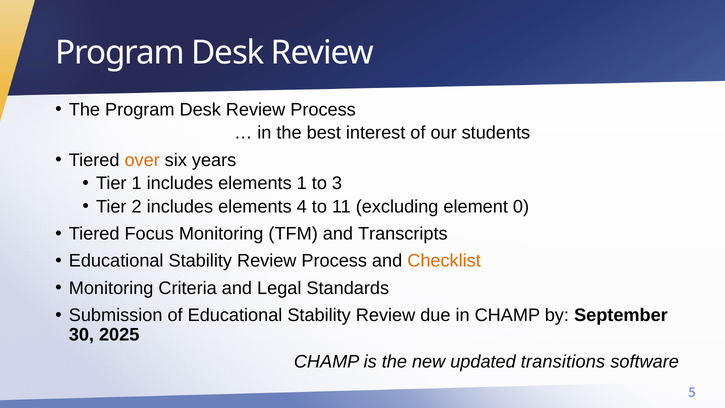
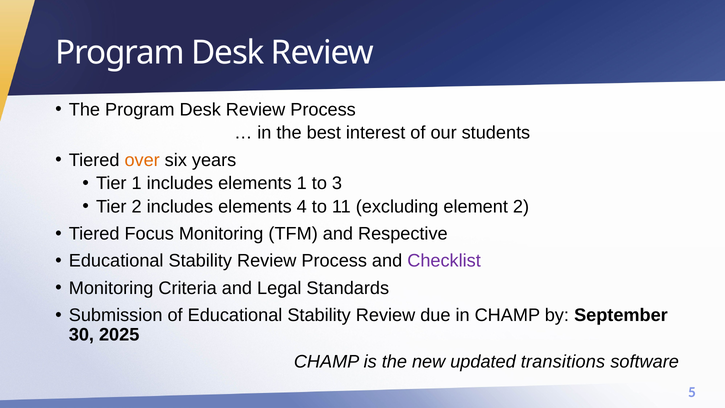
element 0: 0 -> 2 (521, 207)
Transcripts: Transcripts -> Respective (403, 234)
Checklist colour: orange -> purple (444, 261)
